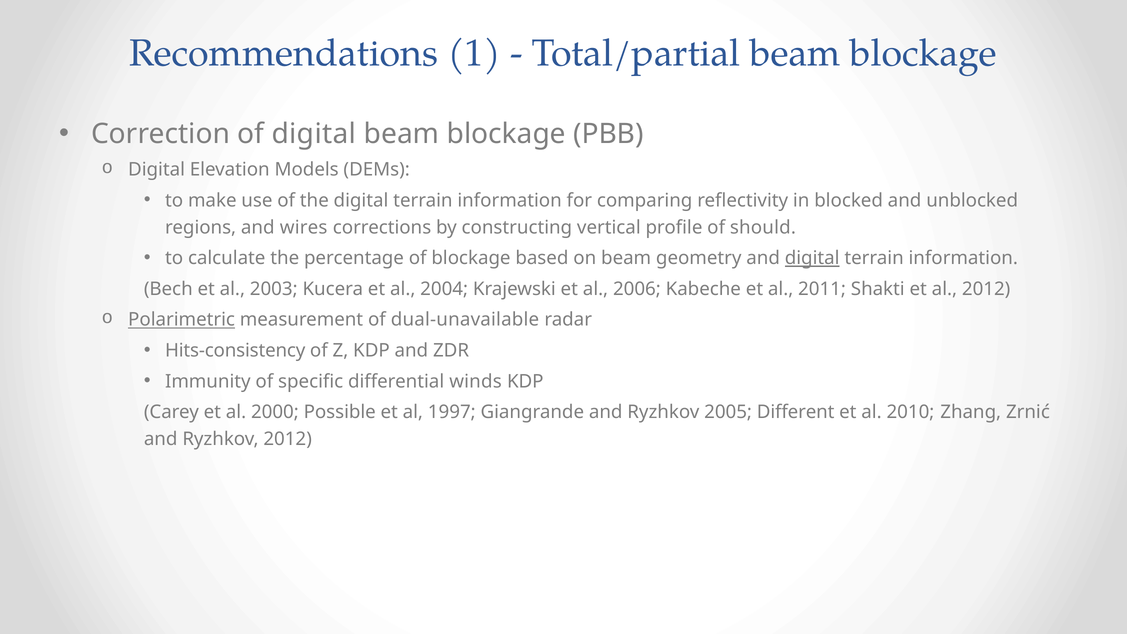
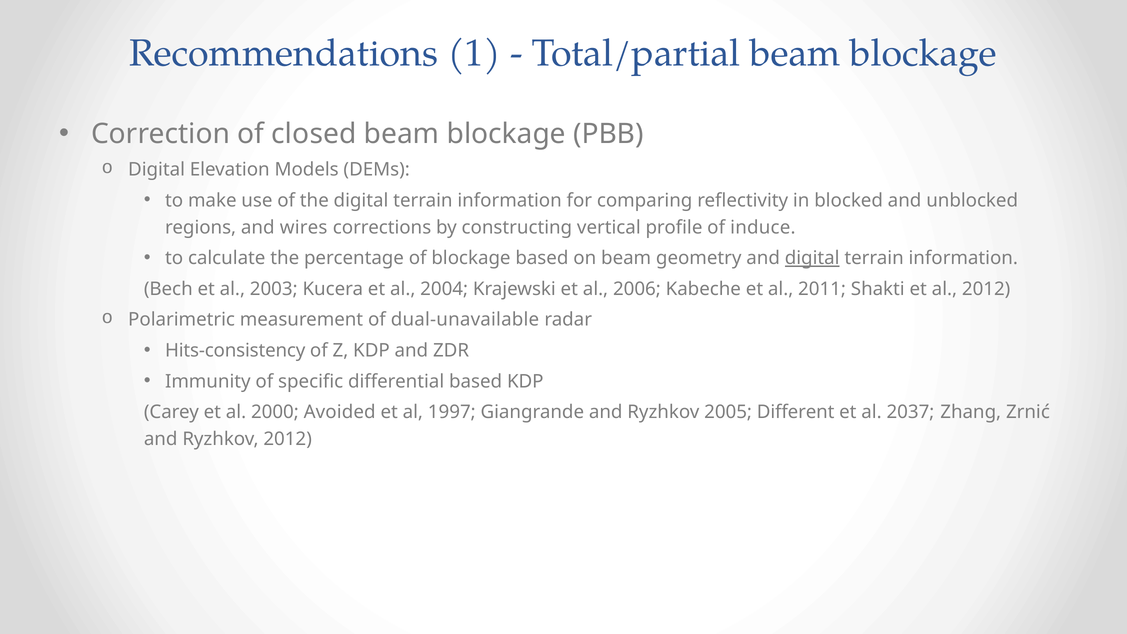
of digital: digital -> closed (314, 134)
should: should -> induce (763, 227)
Polarimetric underline: present -> none (182, 320)
differential winds: winds -> based (476, 381)
Possible: Possible -> Avoided (340, 412)
2010: 2010 -> 2037 (910, 412)
